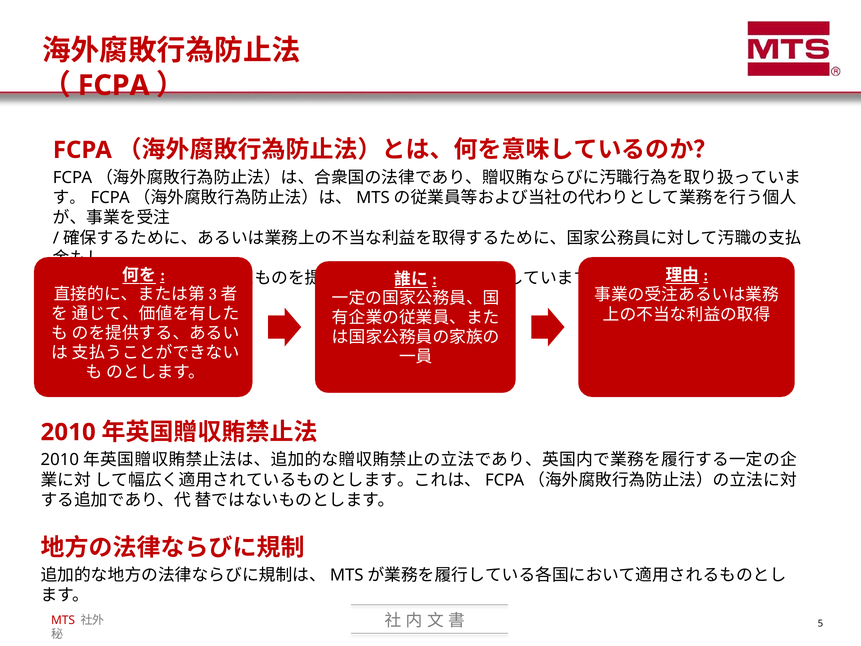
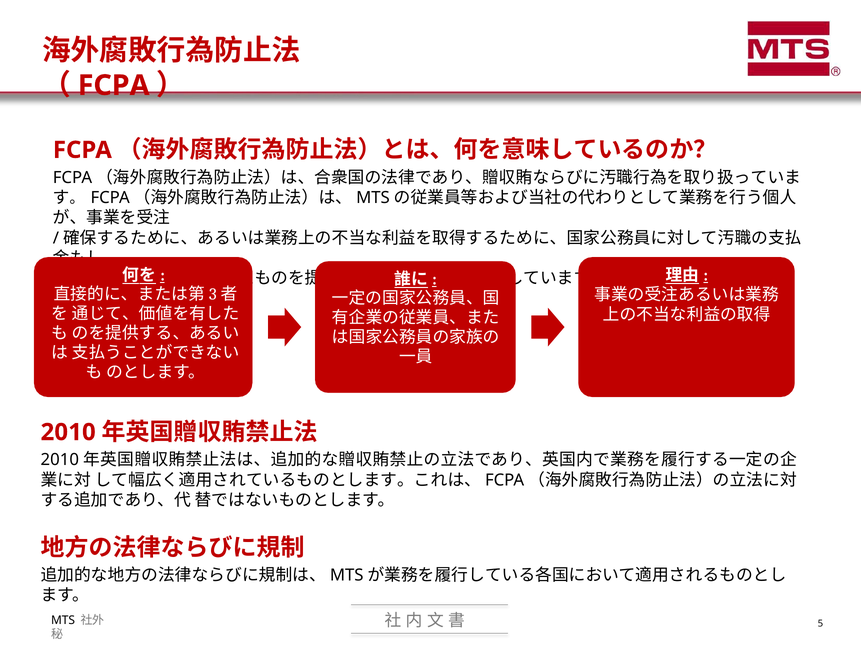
MTS colour: red -> black (63, 620)
